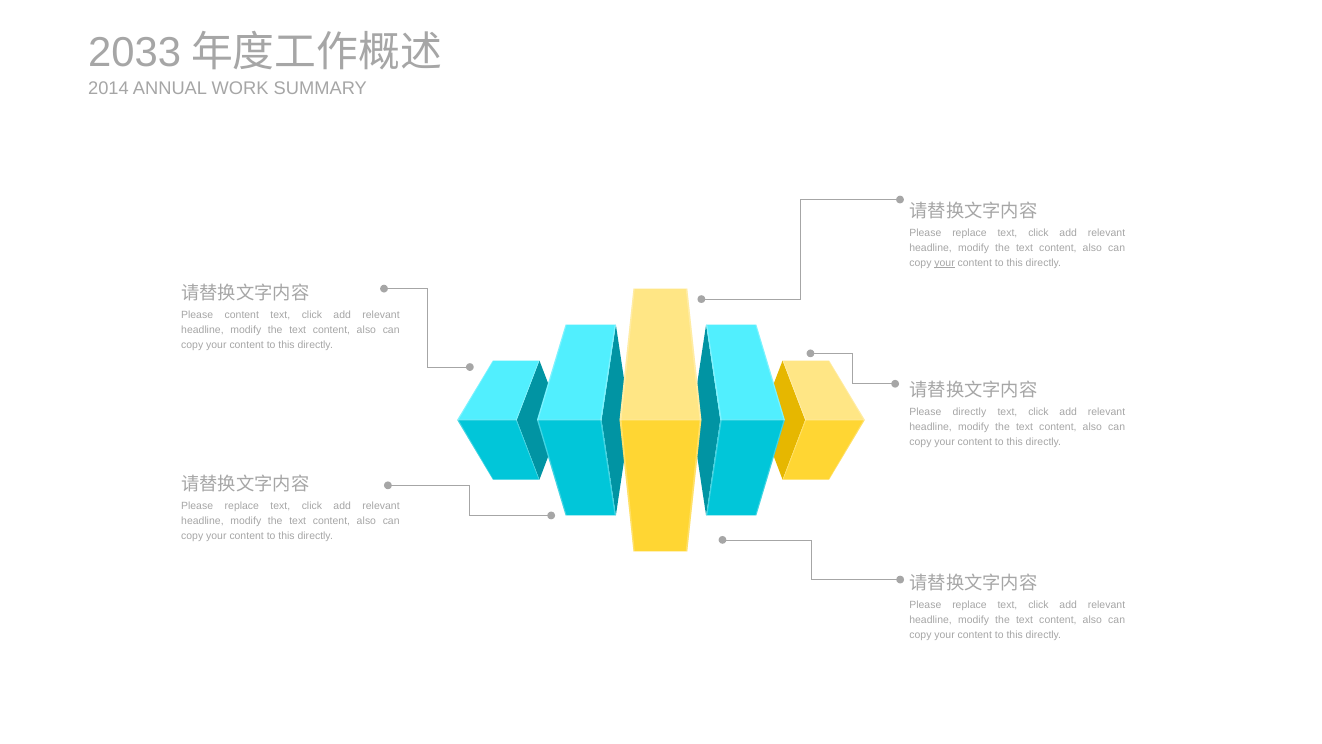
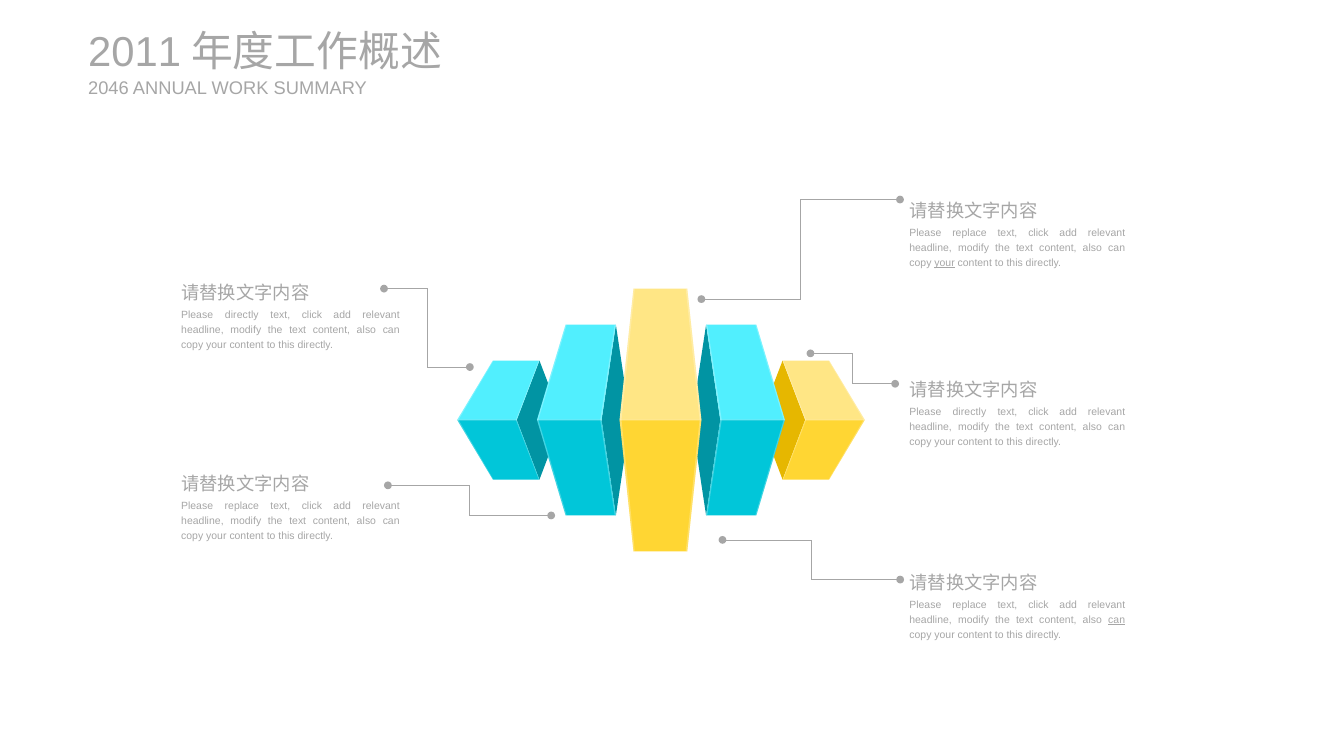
2033: 2033 -> 2011 (135, 52)
2014: 2014 -> 2046 (108, 89)
content: content -> directly (242, 315)
can underline: none -> present (1117, 619)
